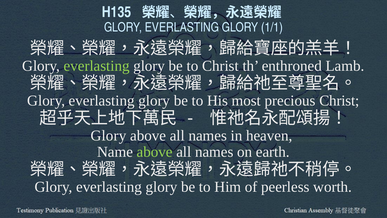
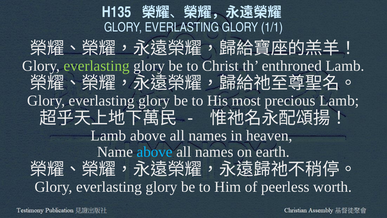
precious Christ: Christ -> Lamb (339, 101)
Glory: Glory -> Lamb (108, 135)
above colour: light green -> light blue (155, 152)
